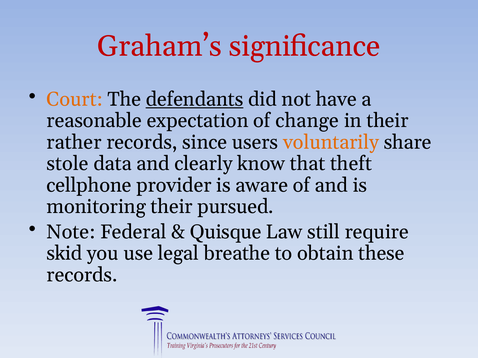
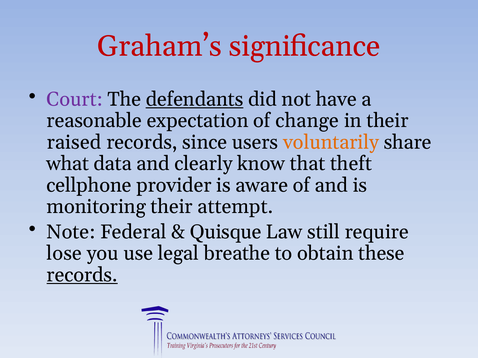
Court colour: orange -> purple (75, 99)
rather: rather -> raised (74, 142)
stole: stole -> what (68, 164)
pursued: pursued -> attempt (235, 207)
skid: skid -> lose (64, 254)
records underline: none -> present (82, 275)
